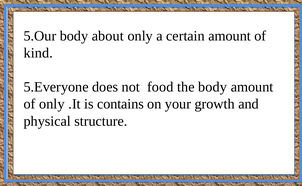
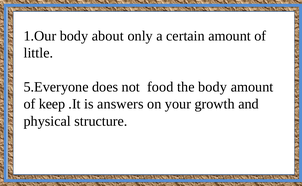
5.Our: 5.Our -> 1.Our (40, 36)
kind: kind -> little (38, 53)
of only: only -> keep (52, 104)
contains: contains -> answers (120, 104)
